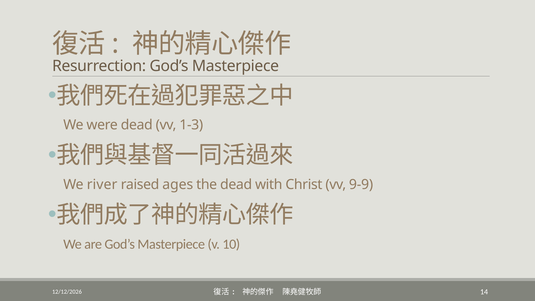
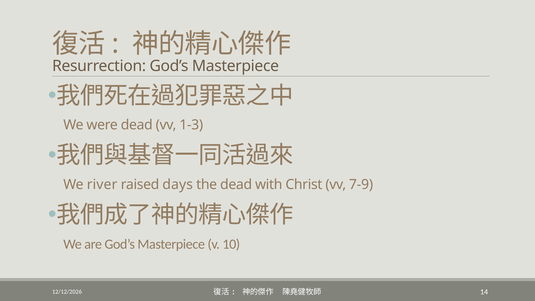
ages: ages -> days (178, 185)
9-9: 9-9 -> 7-9 (361, 185)
